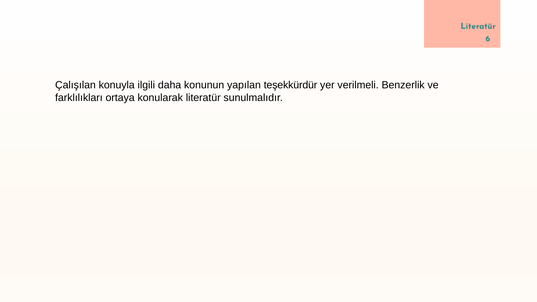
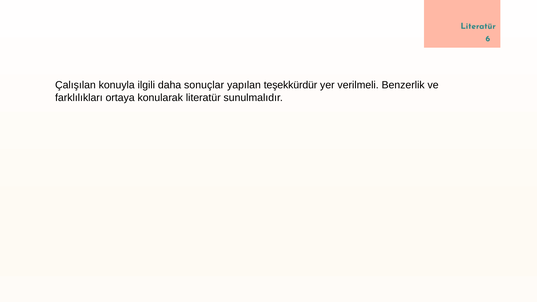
konunun: konunun -> sonuçlar (204, 85)
